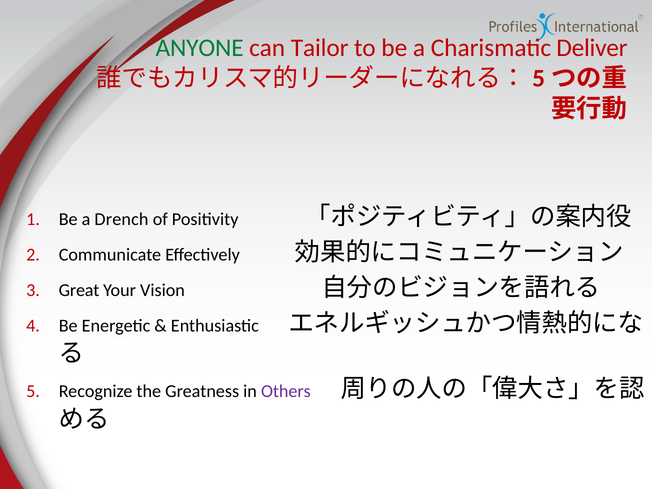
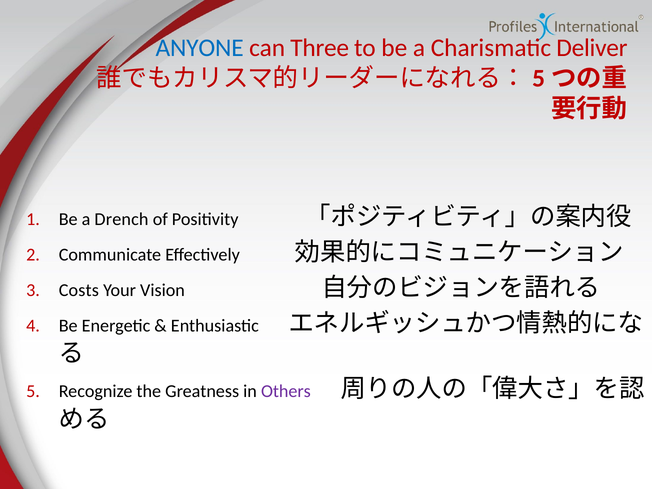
ANYONE colour: green -> blue (200, 48)
Tailor: Tailor -> Three (320, 48)
Great: Great -> Costs (79, 290)
